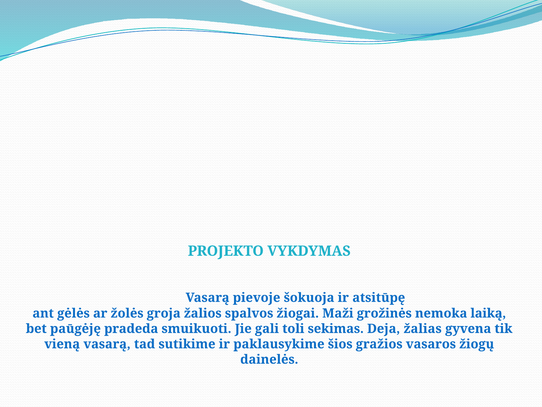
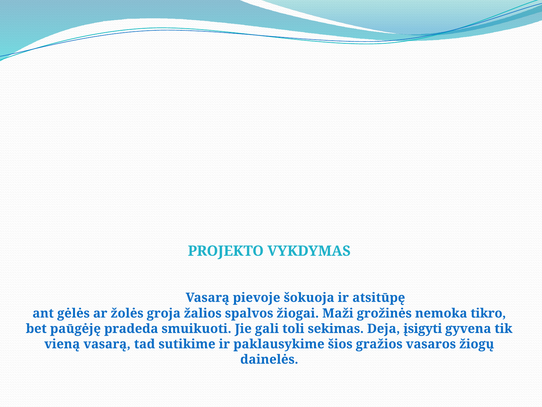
laiką: laiką -> tikro (488, 313)
žalias: žalias -> įsigyti (423, 328)
